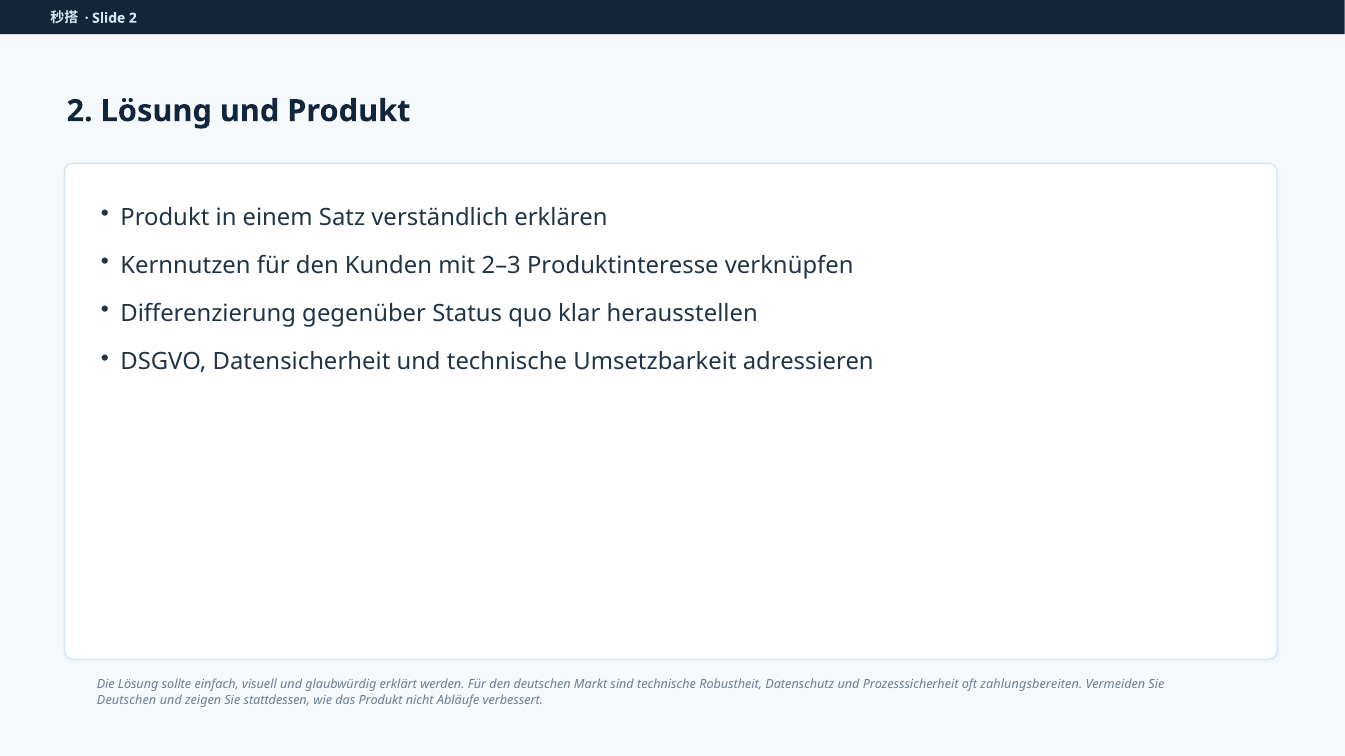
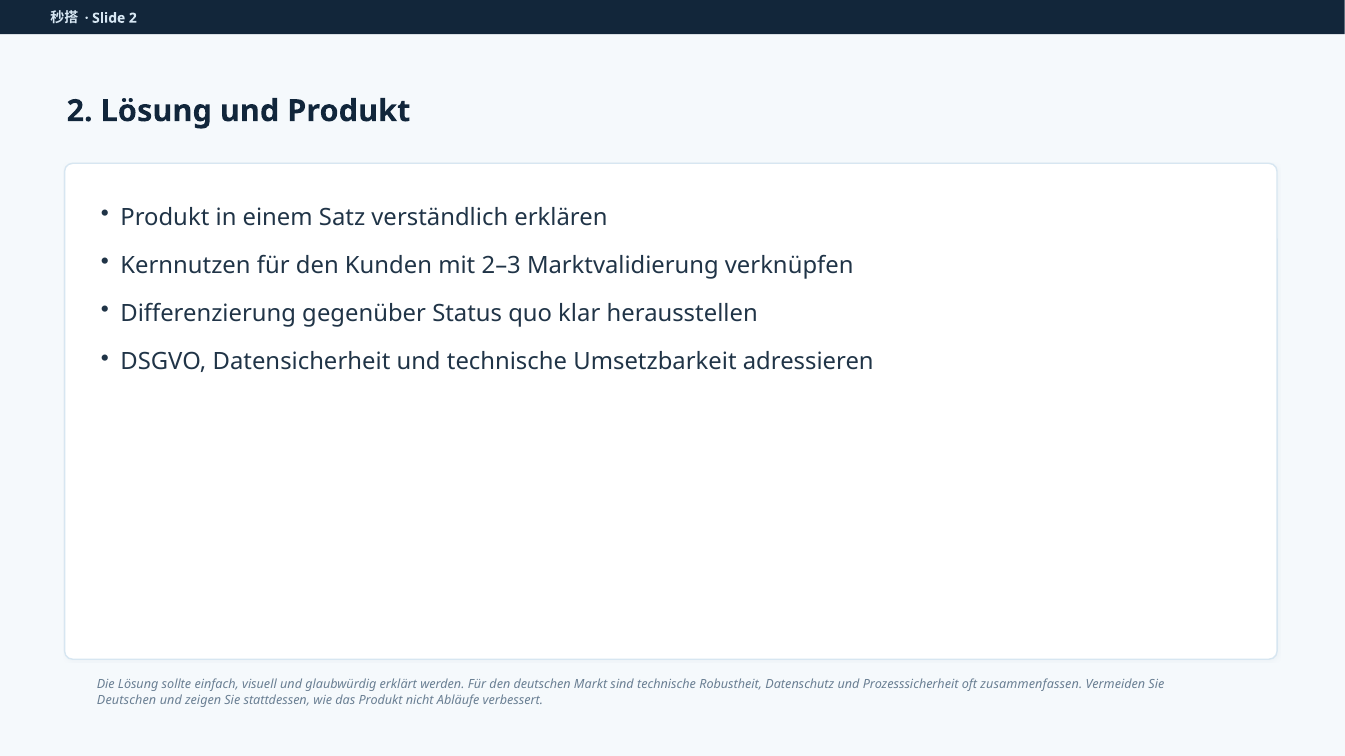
Produktinteresse: Produktinteresse -> Marktvalidierung (623, 266)
zahlungsbereiten: zahlungsbereiten -> zusammenfassen (1031, 685)
